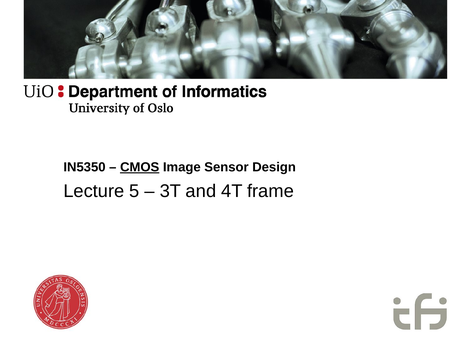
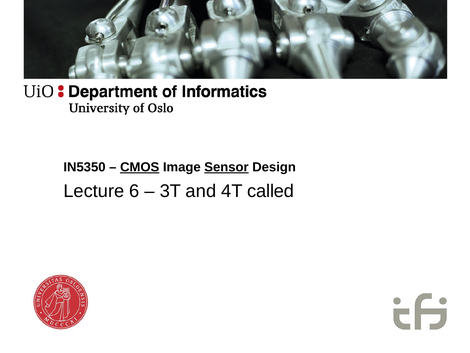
Sensor underline: none -> present (226, 167)
5: 5 -> 6 (134, 191)
frame: frame -> called (271, 191)
